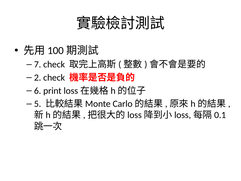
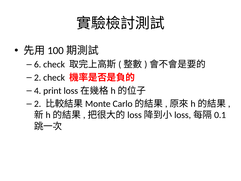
7: 7 -> 6 (38, 64)
6: 6 -> 4 (38, 91)
5: 5 -> 2 (38, 104)
